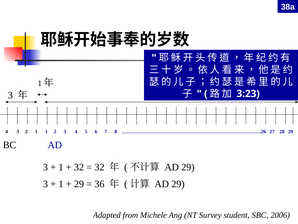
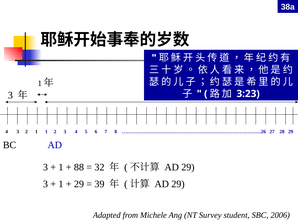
32: 32 -> 88 (79, 167)
36: 36 -> 39 (99, 184)
